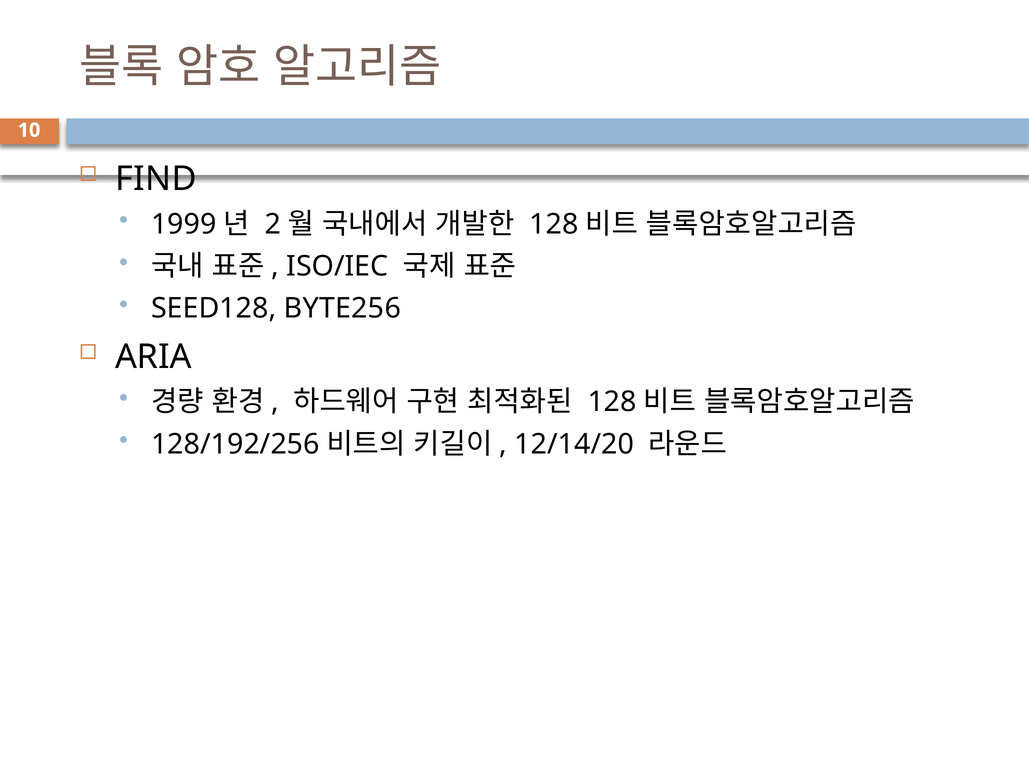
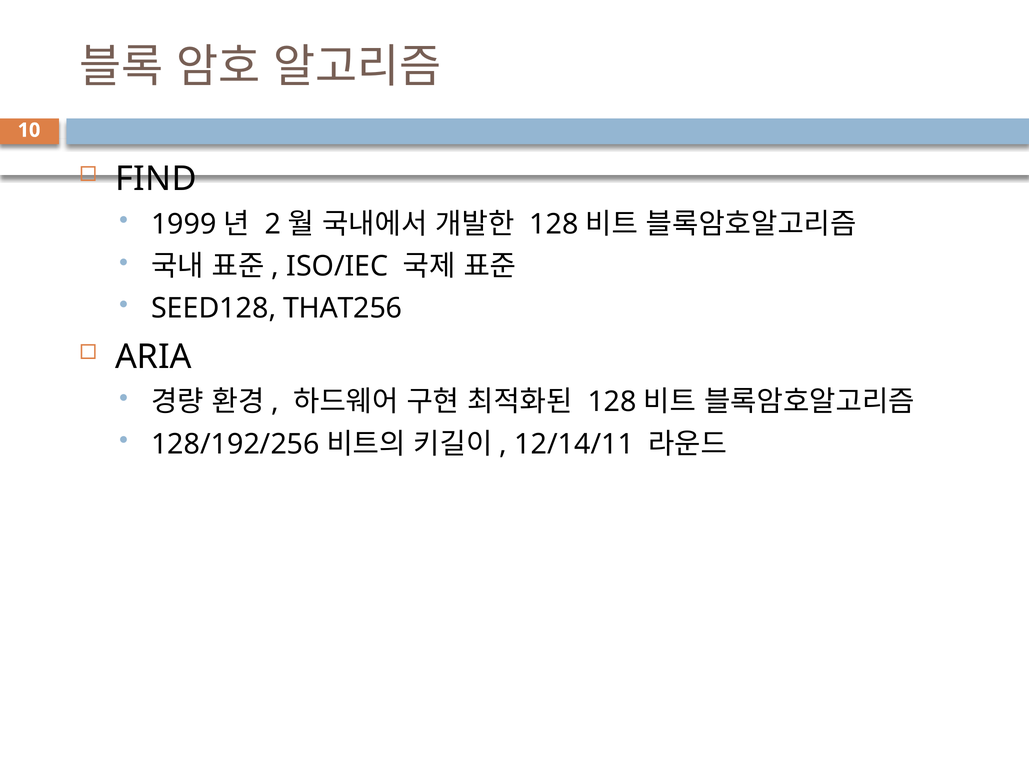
BYTE256: BYTE256 -> THAT256 (343, 308)
12/14/20: 12/14/20 -> 12/14/11 (574, 444)
